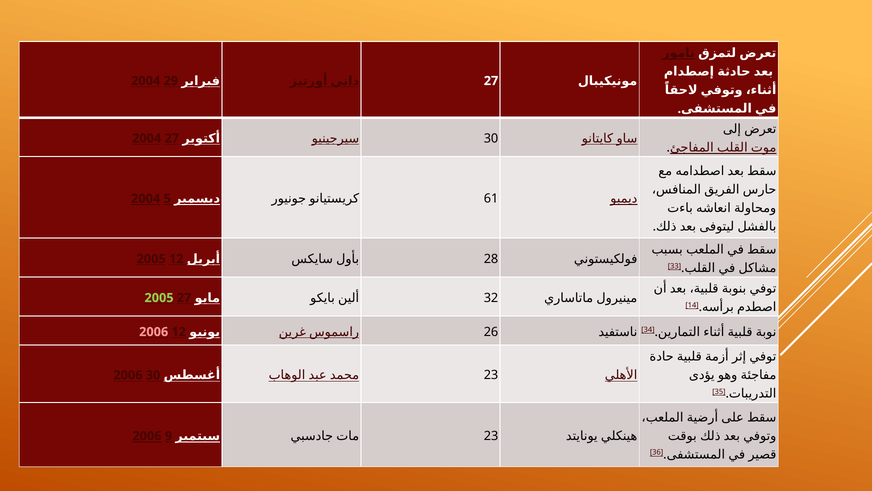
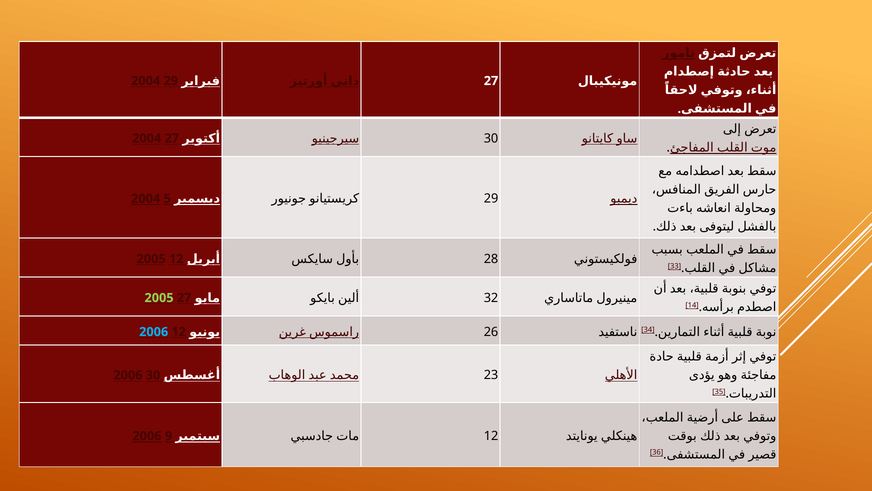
61: 61 -> 29 (491, 198)
2006 colour: pink -> light blue (154, 332)
23: 23 -> 12 (491, 436)
